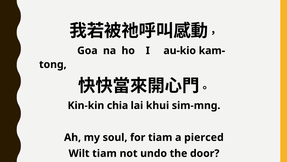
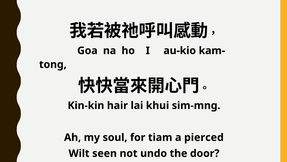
chia: chia -> hair (117, 105)
Wilt tiam: tiam -> seen (105, 153)
